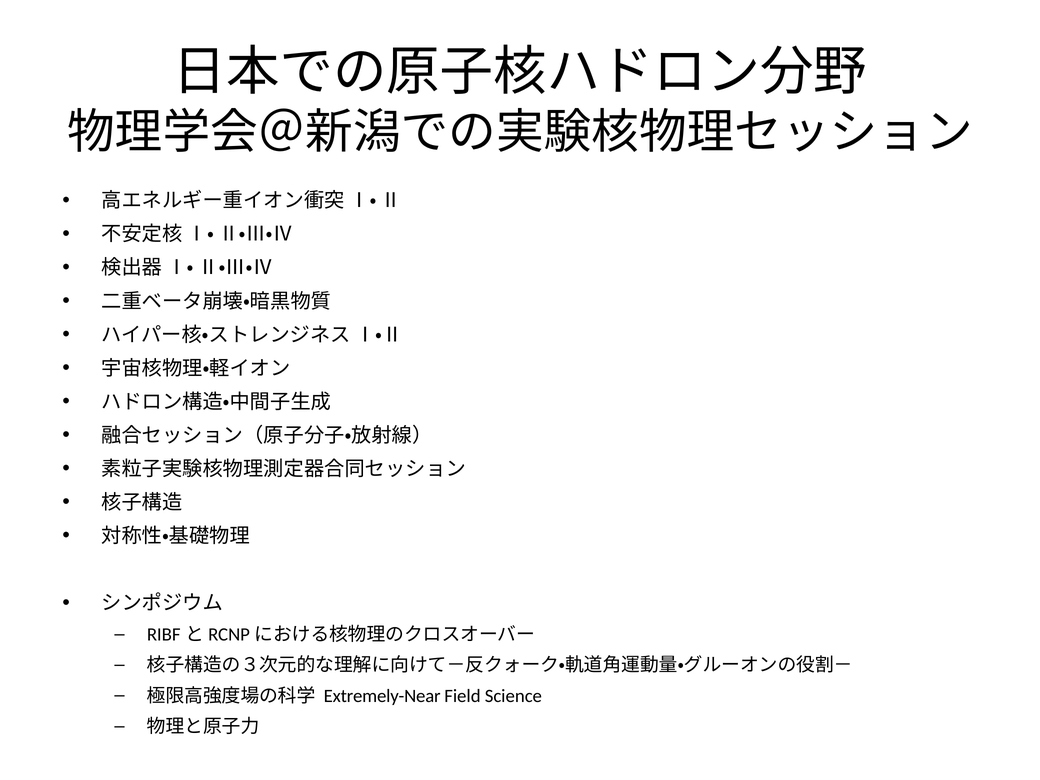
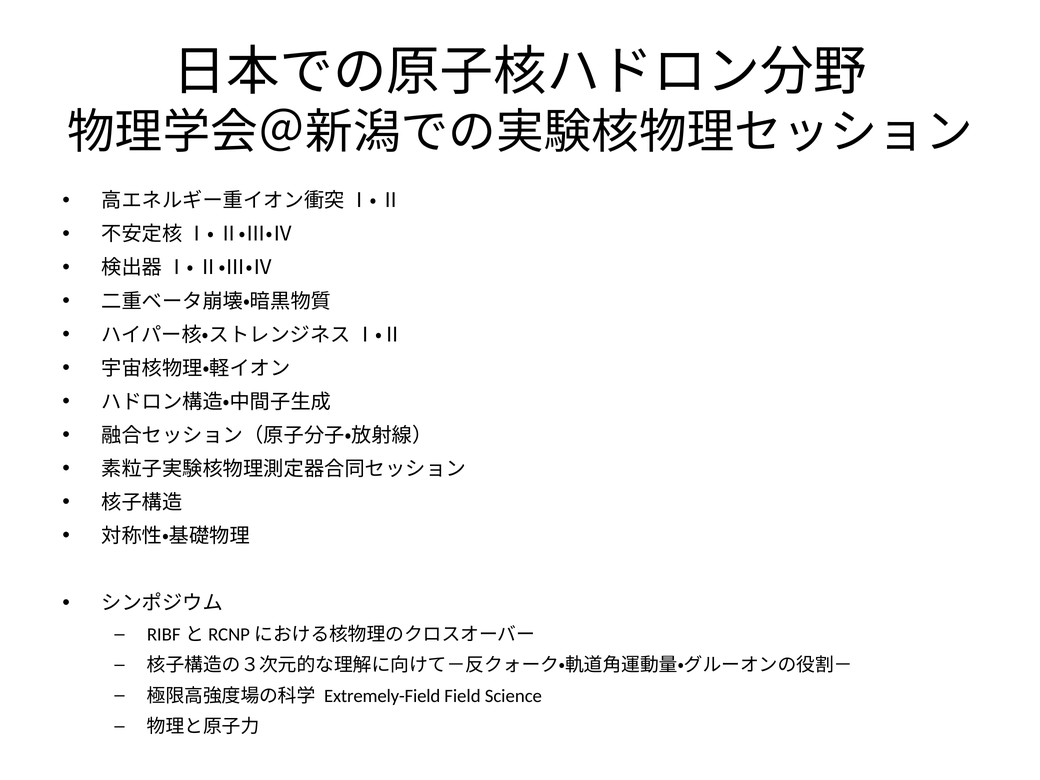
Extremely-Near: Extremely-Near -> Extremely-Field (382, 696)
